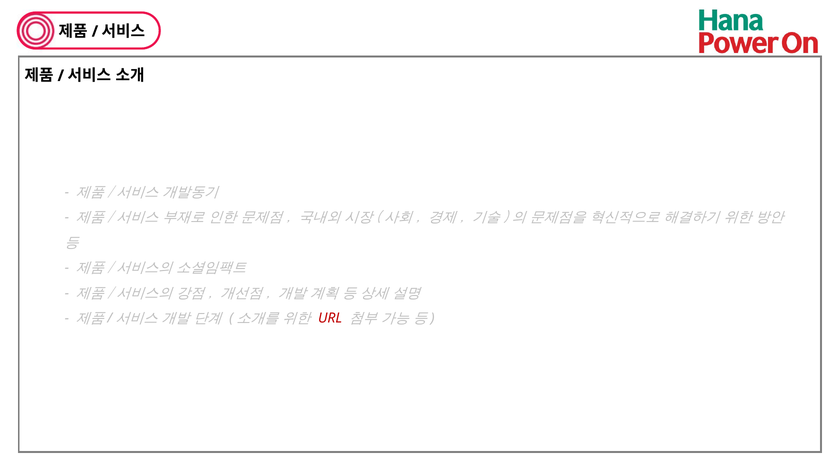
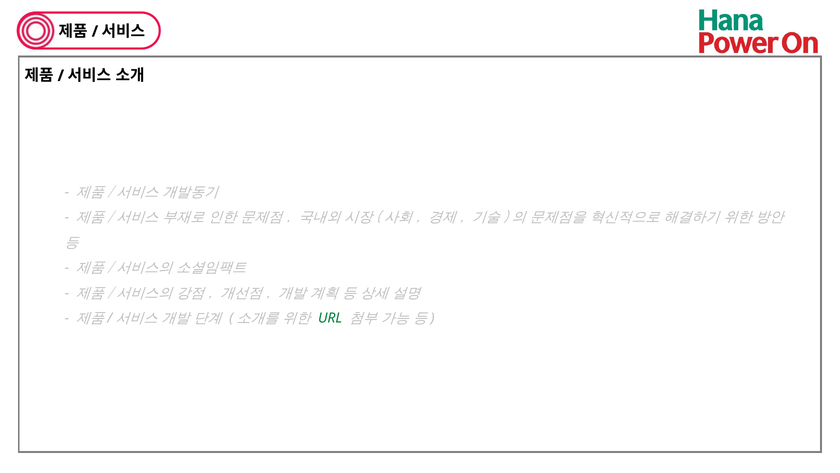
URL colour: red -> green (330, 318)
